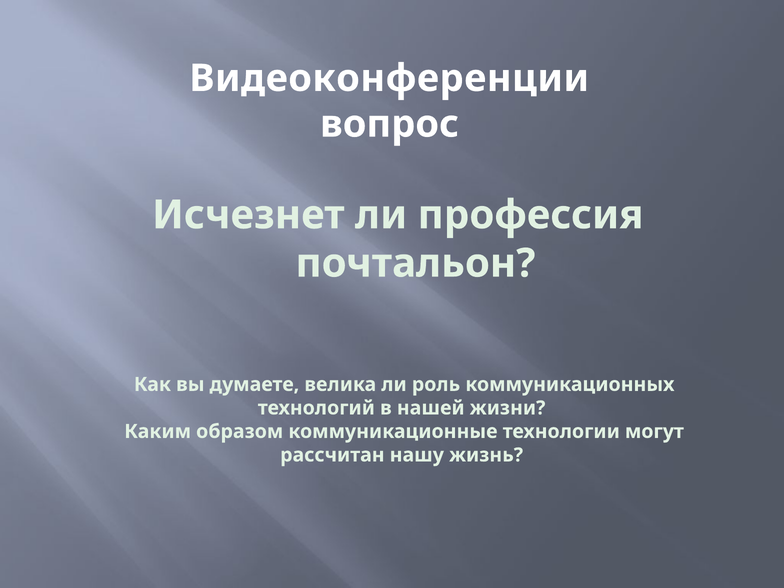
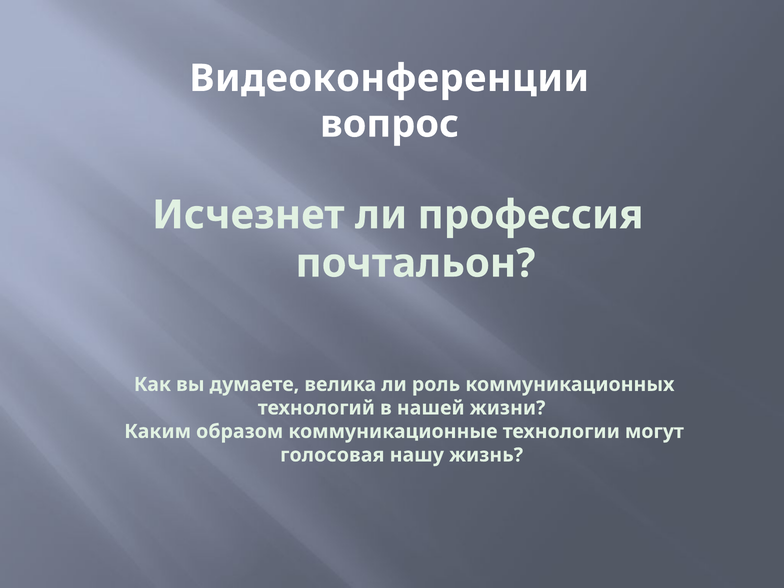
рассчитан: рассчитан -> голосовая (332, 455)
